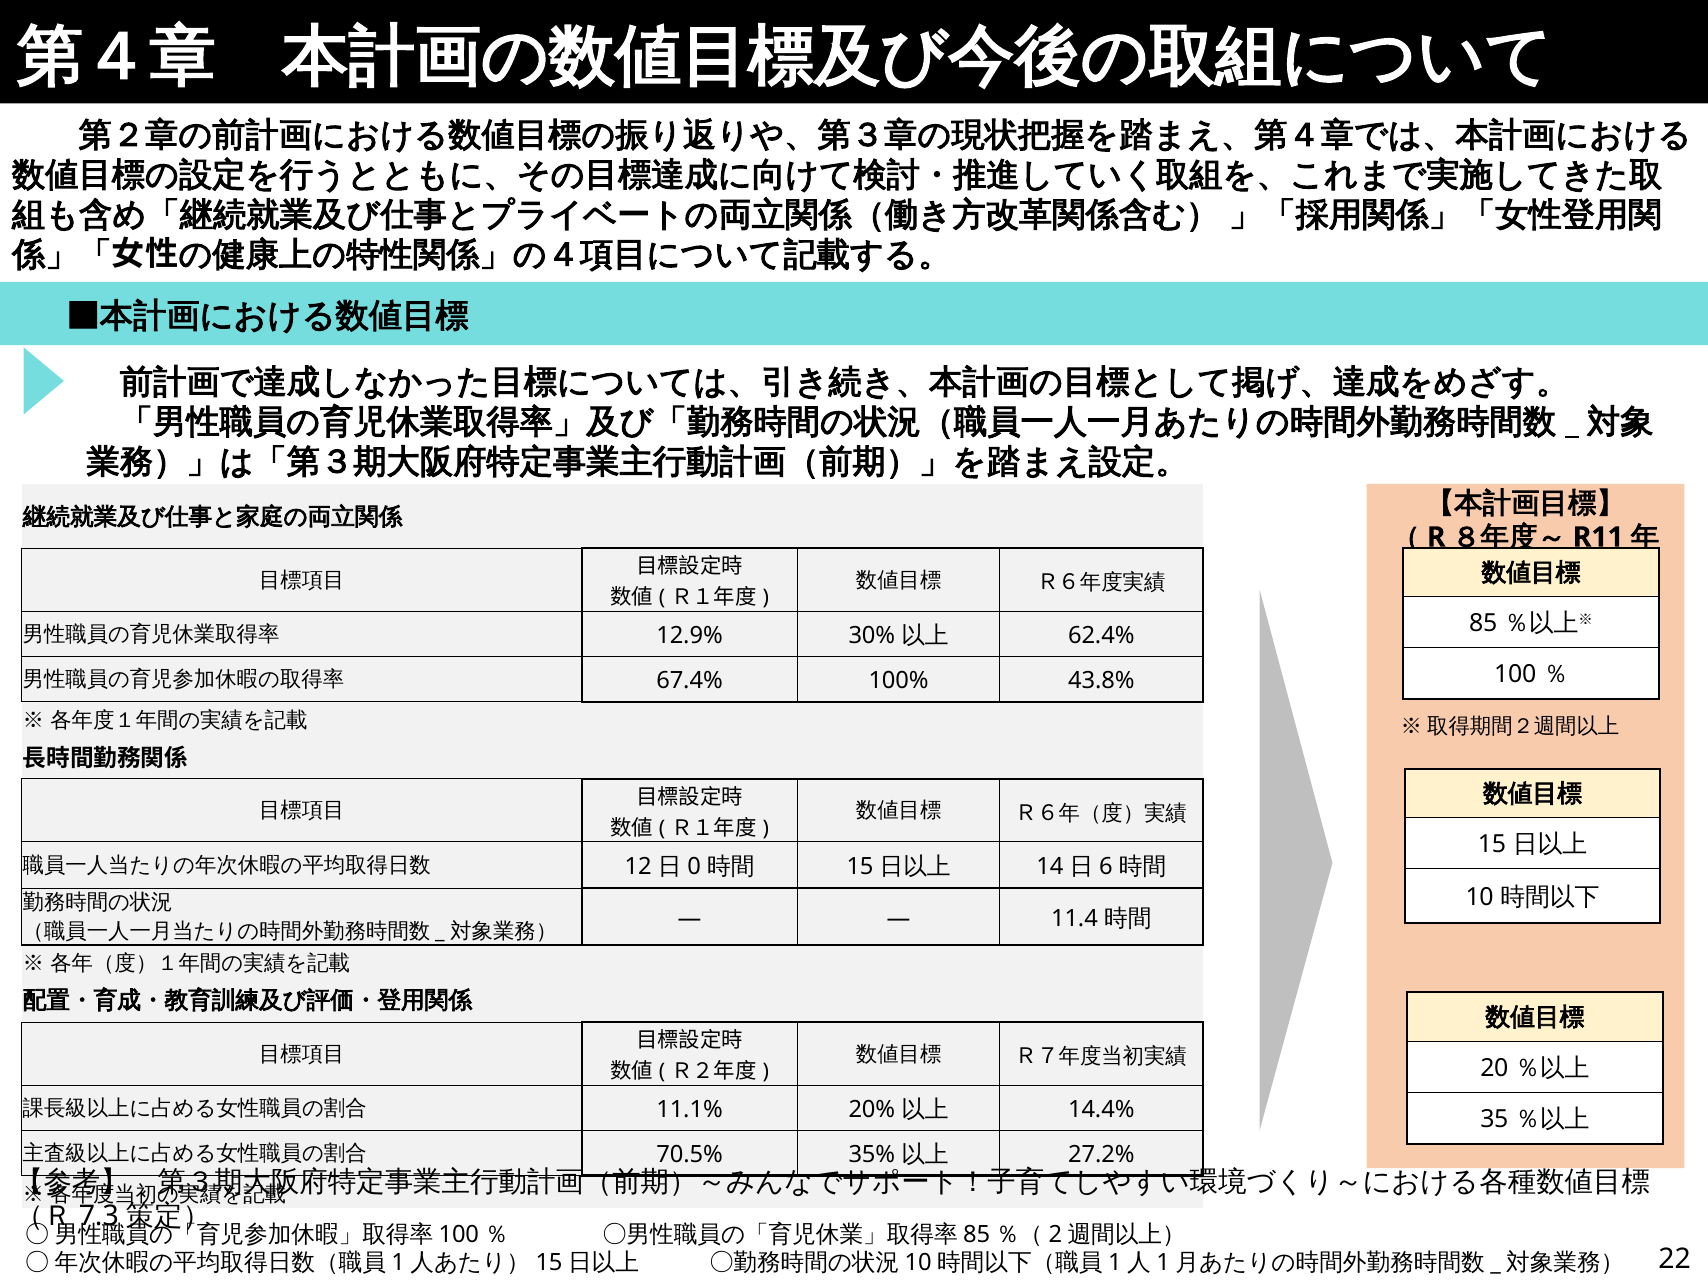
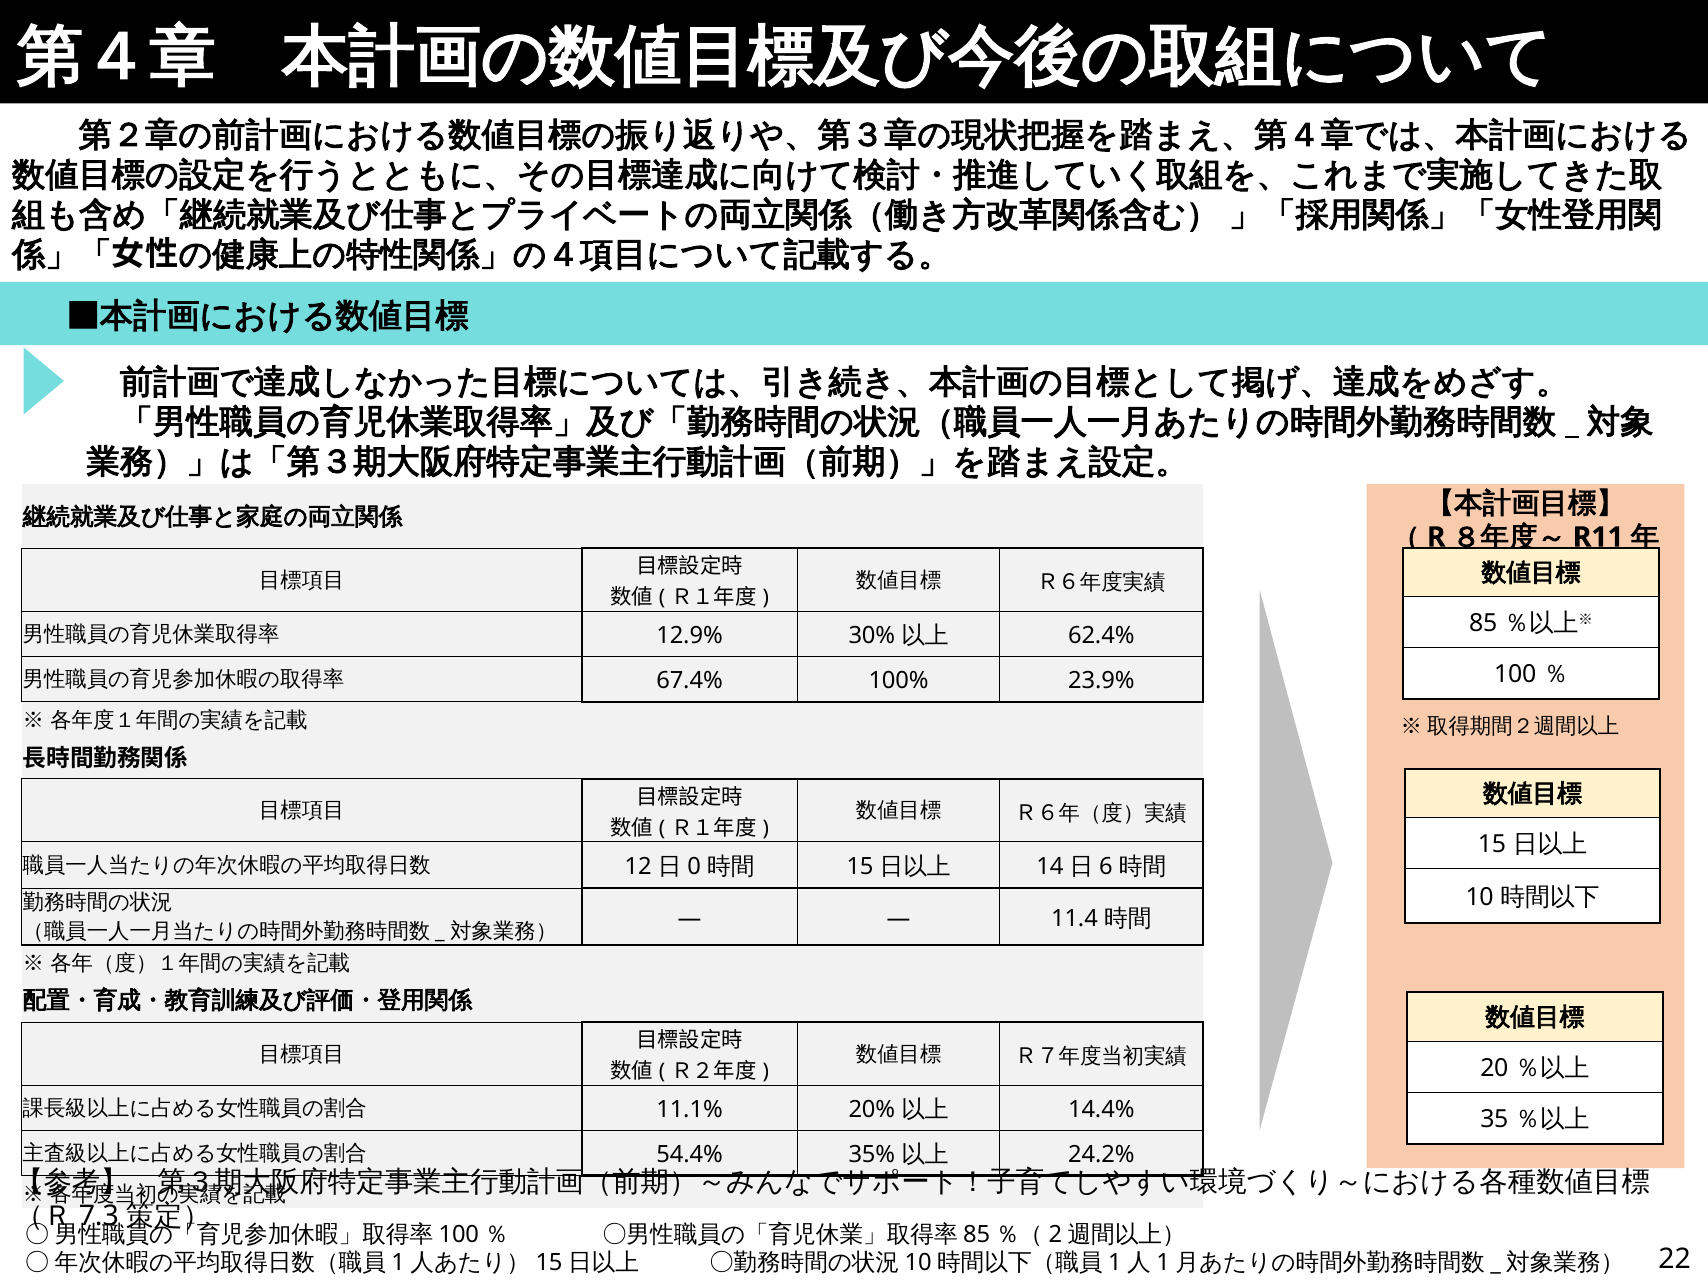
43.8%: 43.8% -> 23.9% (1101, 681)
70.5%: 70.5% -> 54.4% (690, 1155)
27.2%: 27.2% -> 24.2% (1101, 1155)
